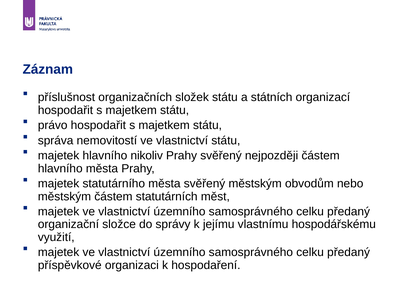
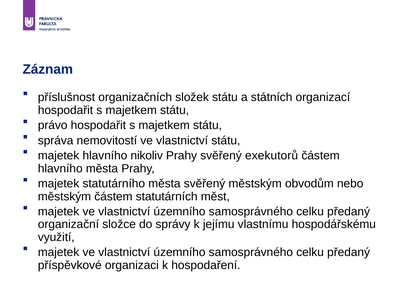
nejpozději: nejpozději -> exekutorů (272, 156)
